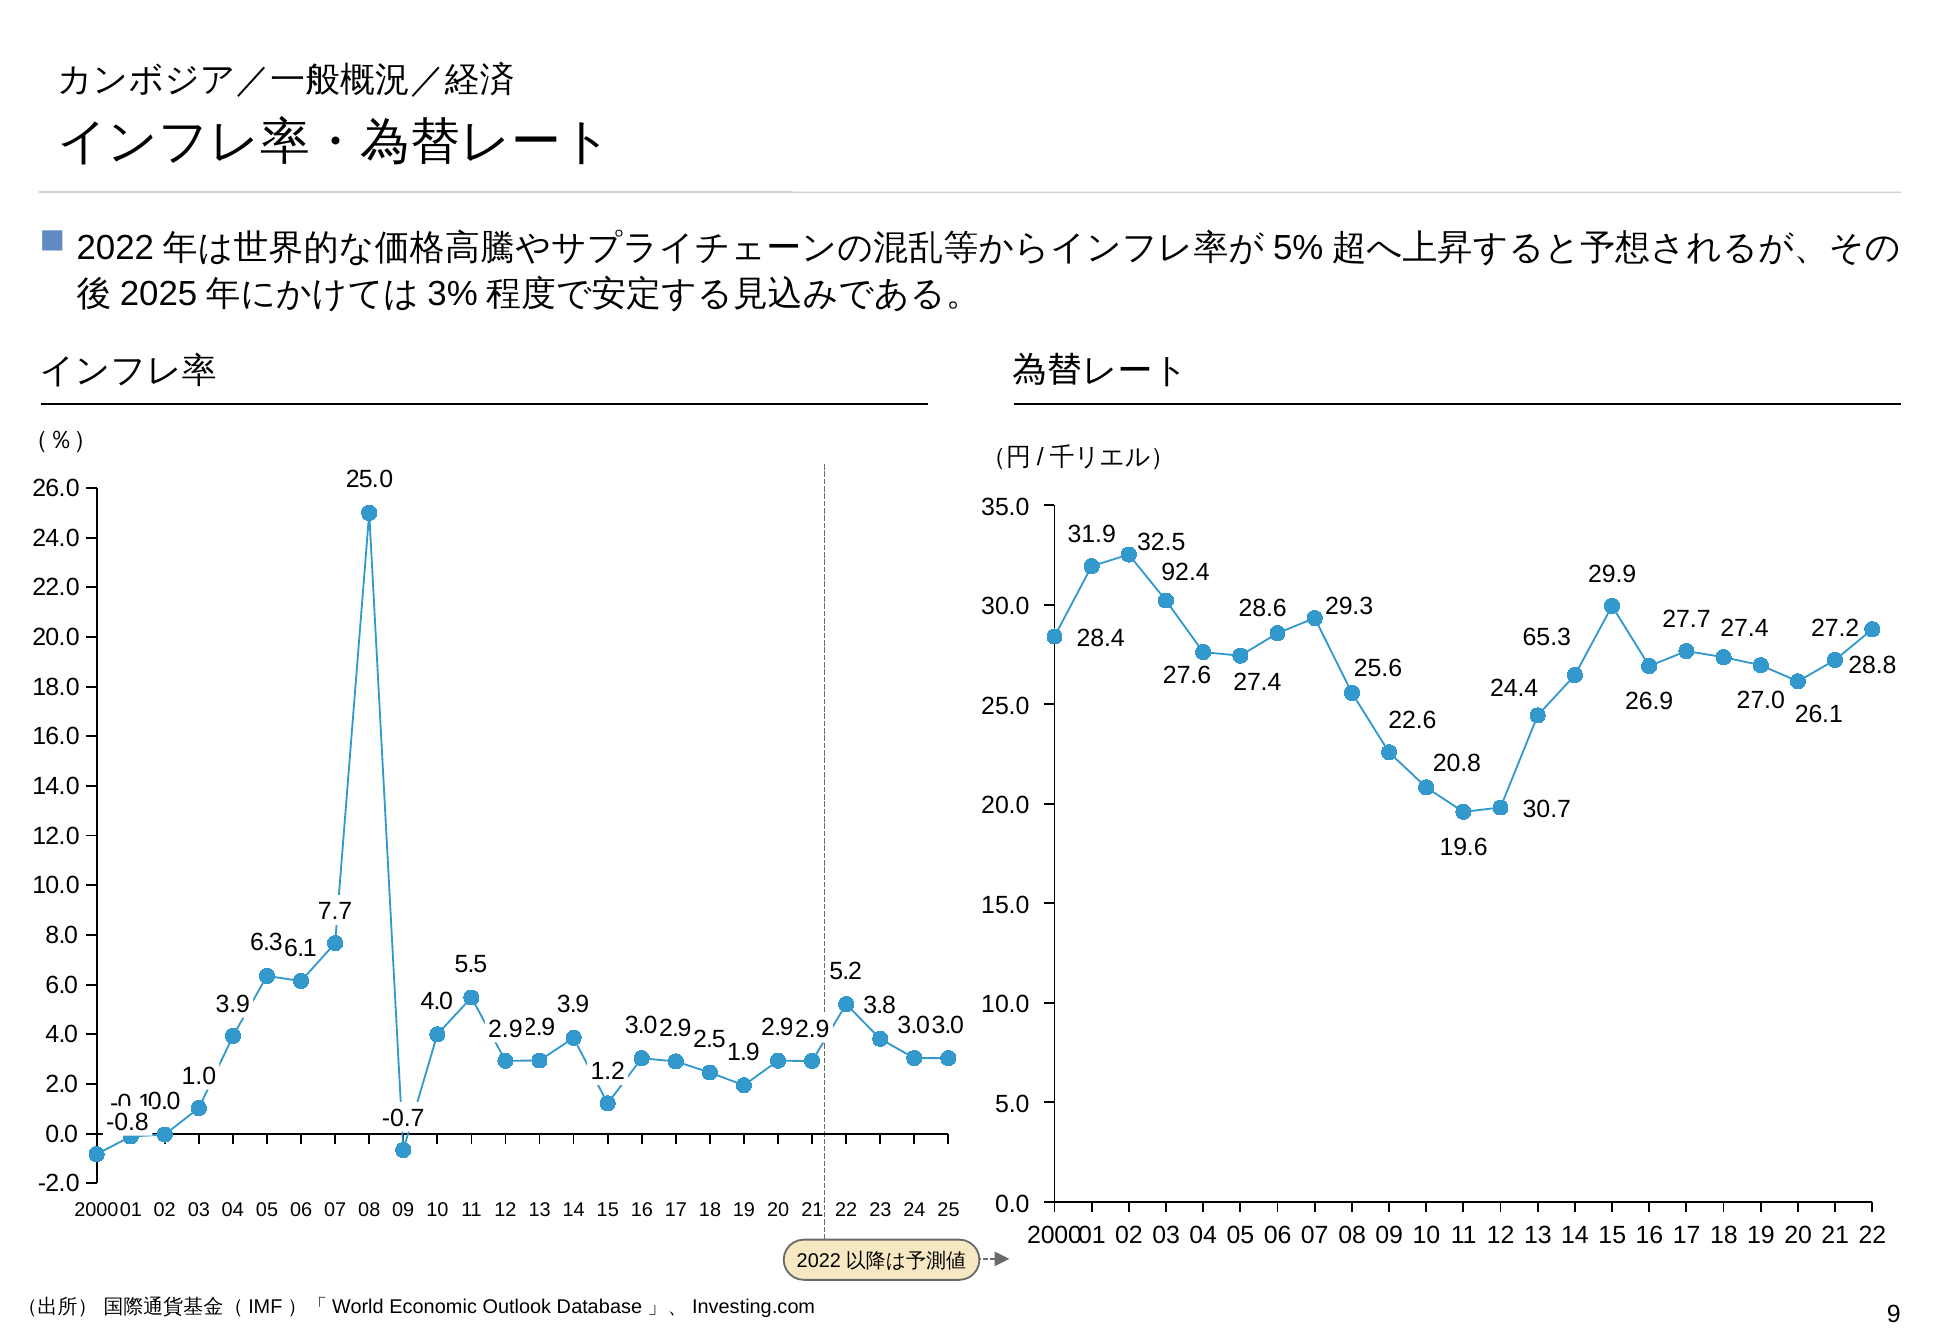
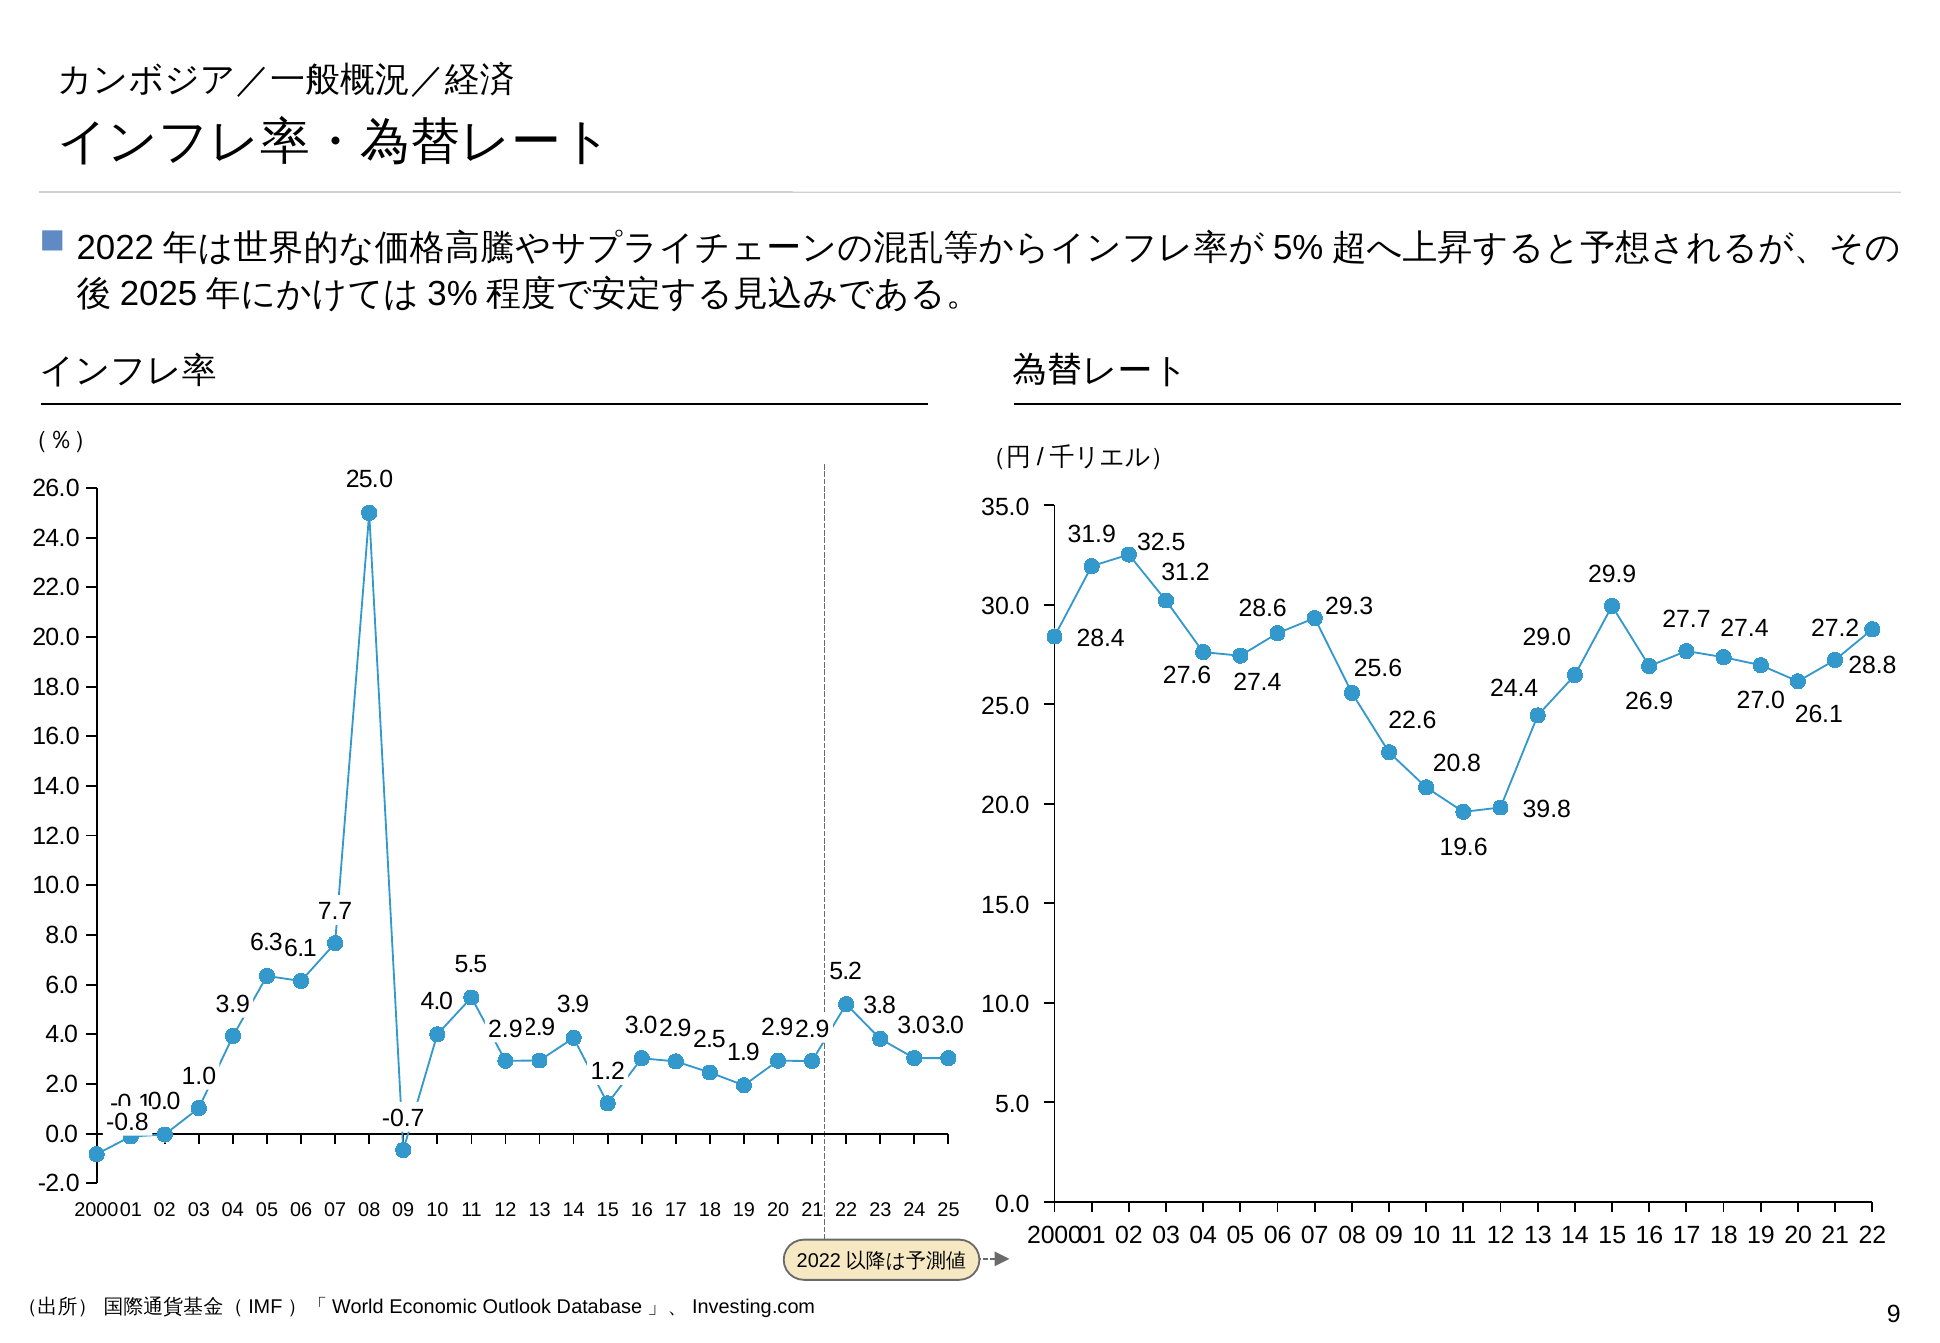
92.4: 92.4 -> 31.2 (1186, 572)
65.3: 65.3 -> 29.0 (1547, 638)
30.7: 30.7 -> 39.8 (1547, 809)
